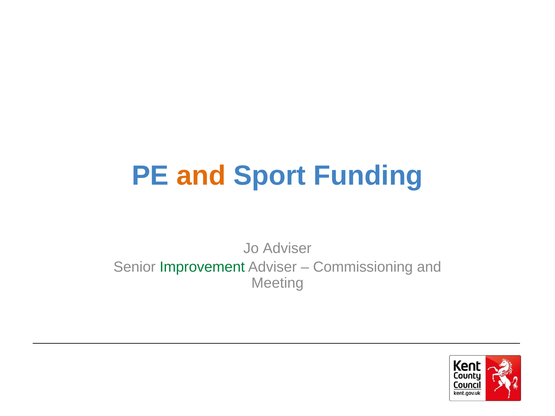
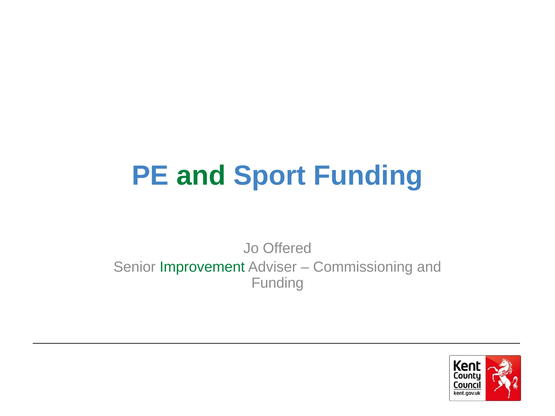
and colour: orange -> green (201, 176)
Jo Adviser: Adviser -> Offered (287, 248)
Meeting: Meeting -> Funding (278, 283)
